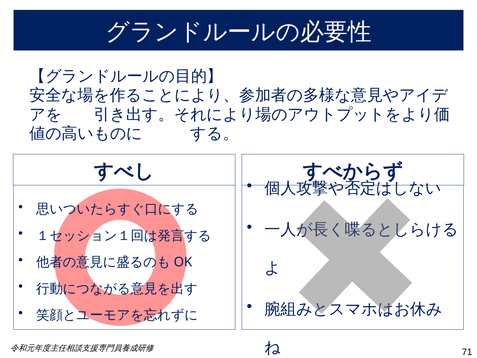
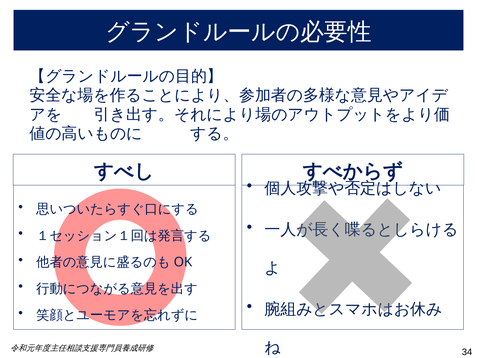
71: 71 -> 34 (467, 352)
